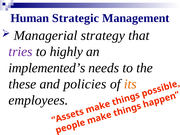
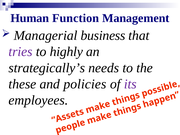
Strategic: Strategic -> Function (76, 18)
strategy: strategy -> business (103, 35)
implemented’s: implemented’s -> strategically’s (47, 68)
its colour: orange -> purple (130, 84)
